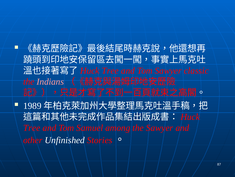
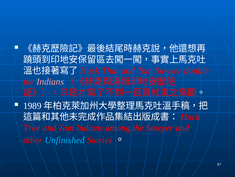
Tree: Tree -> That (110, 70)
classic: classic -> double (196, 70)
Tom Samuel: Samuel -> Indians (90, 127)
Unfinished colour: white -> light blue (65, 140)
